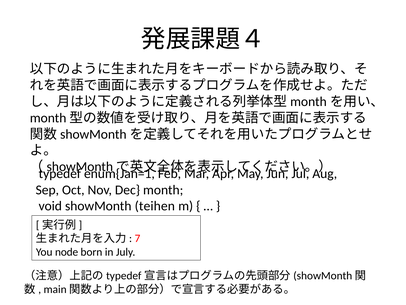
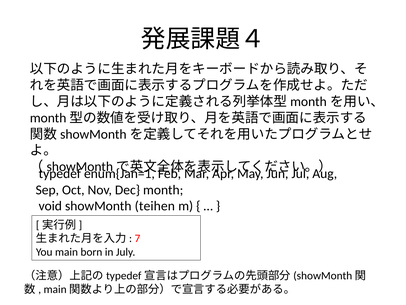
node: node -> main (67, 252)
